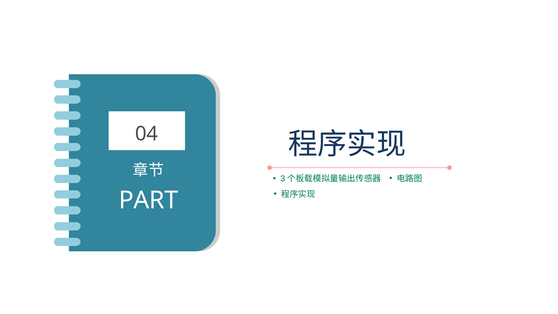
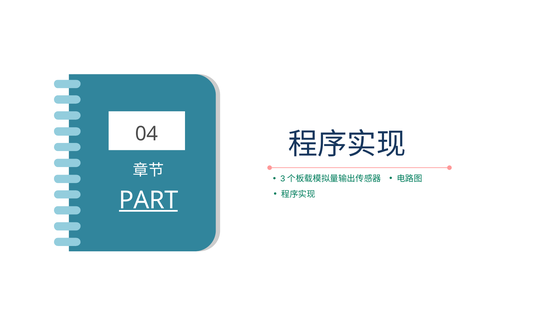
PART underline: none -> present (148, 200)
